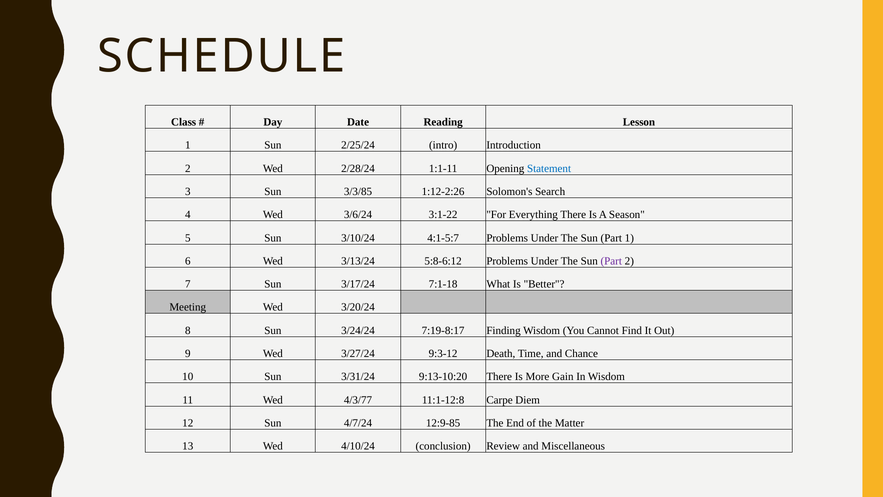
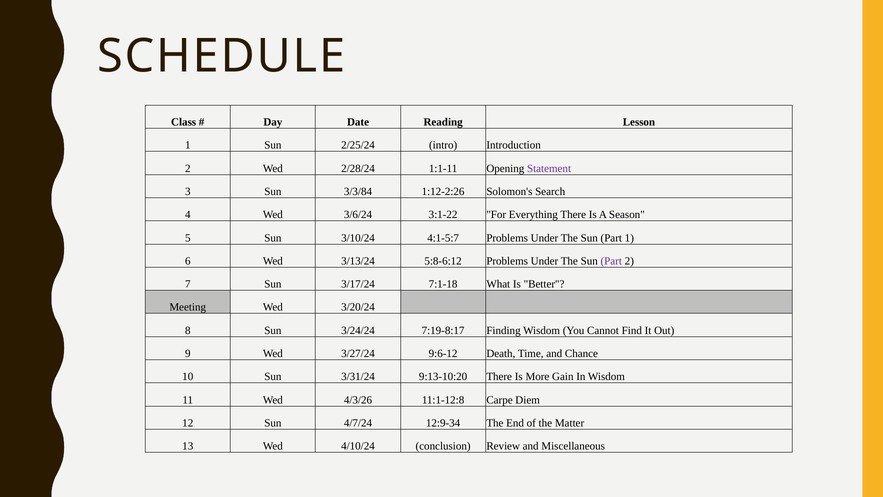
Statement colour: blue -> purple (549, 168)
3/3/85: 3/3/85 -> 3/3/84 (358, 192)
9:3-12: 9:3-12 -> 9:6-12 (443, 353)
4/3/77: 4/3/77 -> 4/3/26 (358, 400)
12:9-85: 12:9-85 -> 12:9-34 (443, 423)
